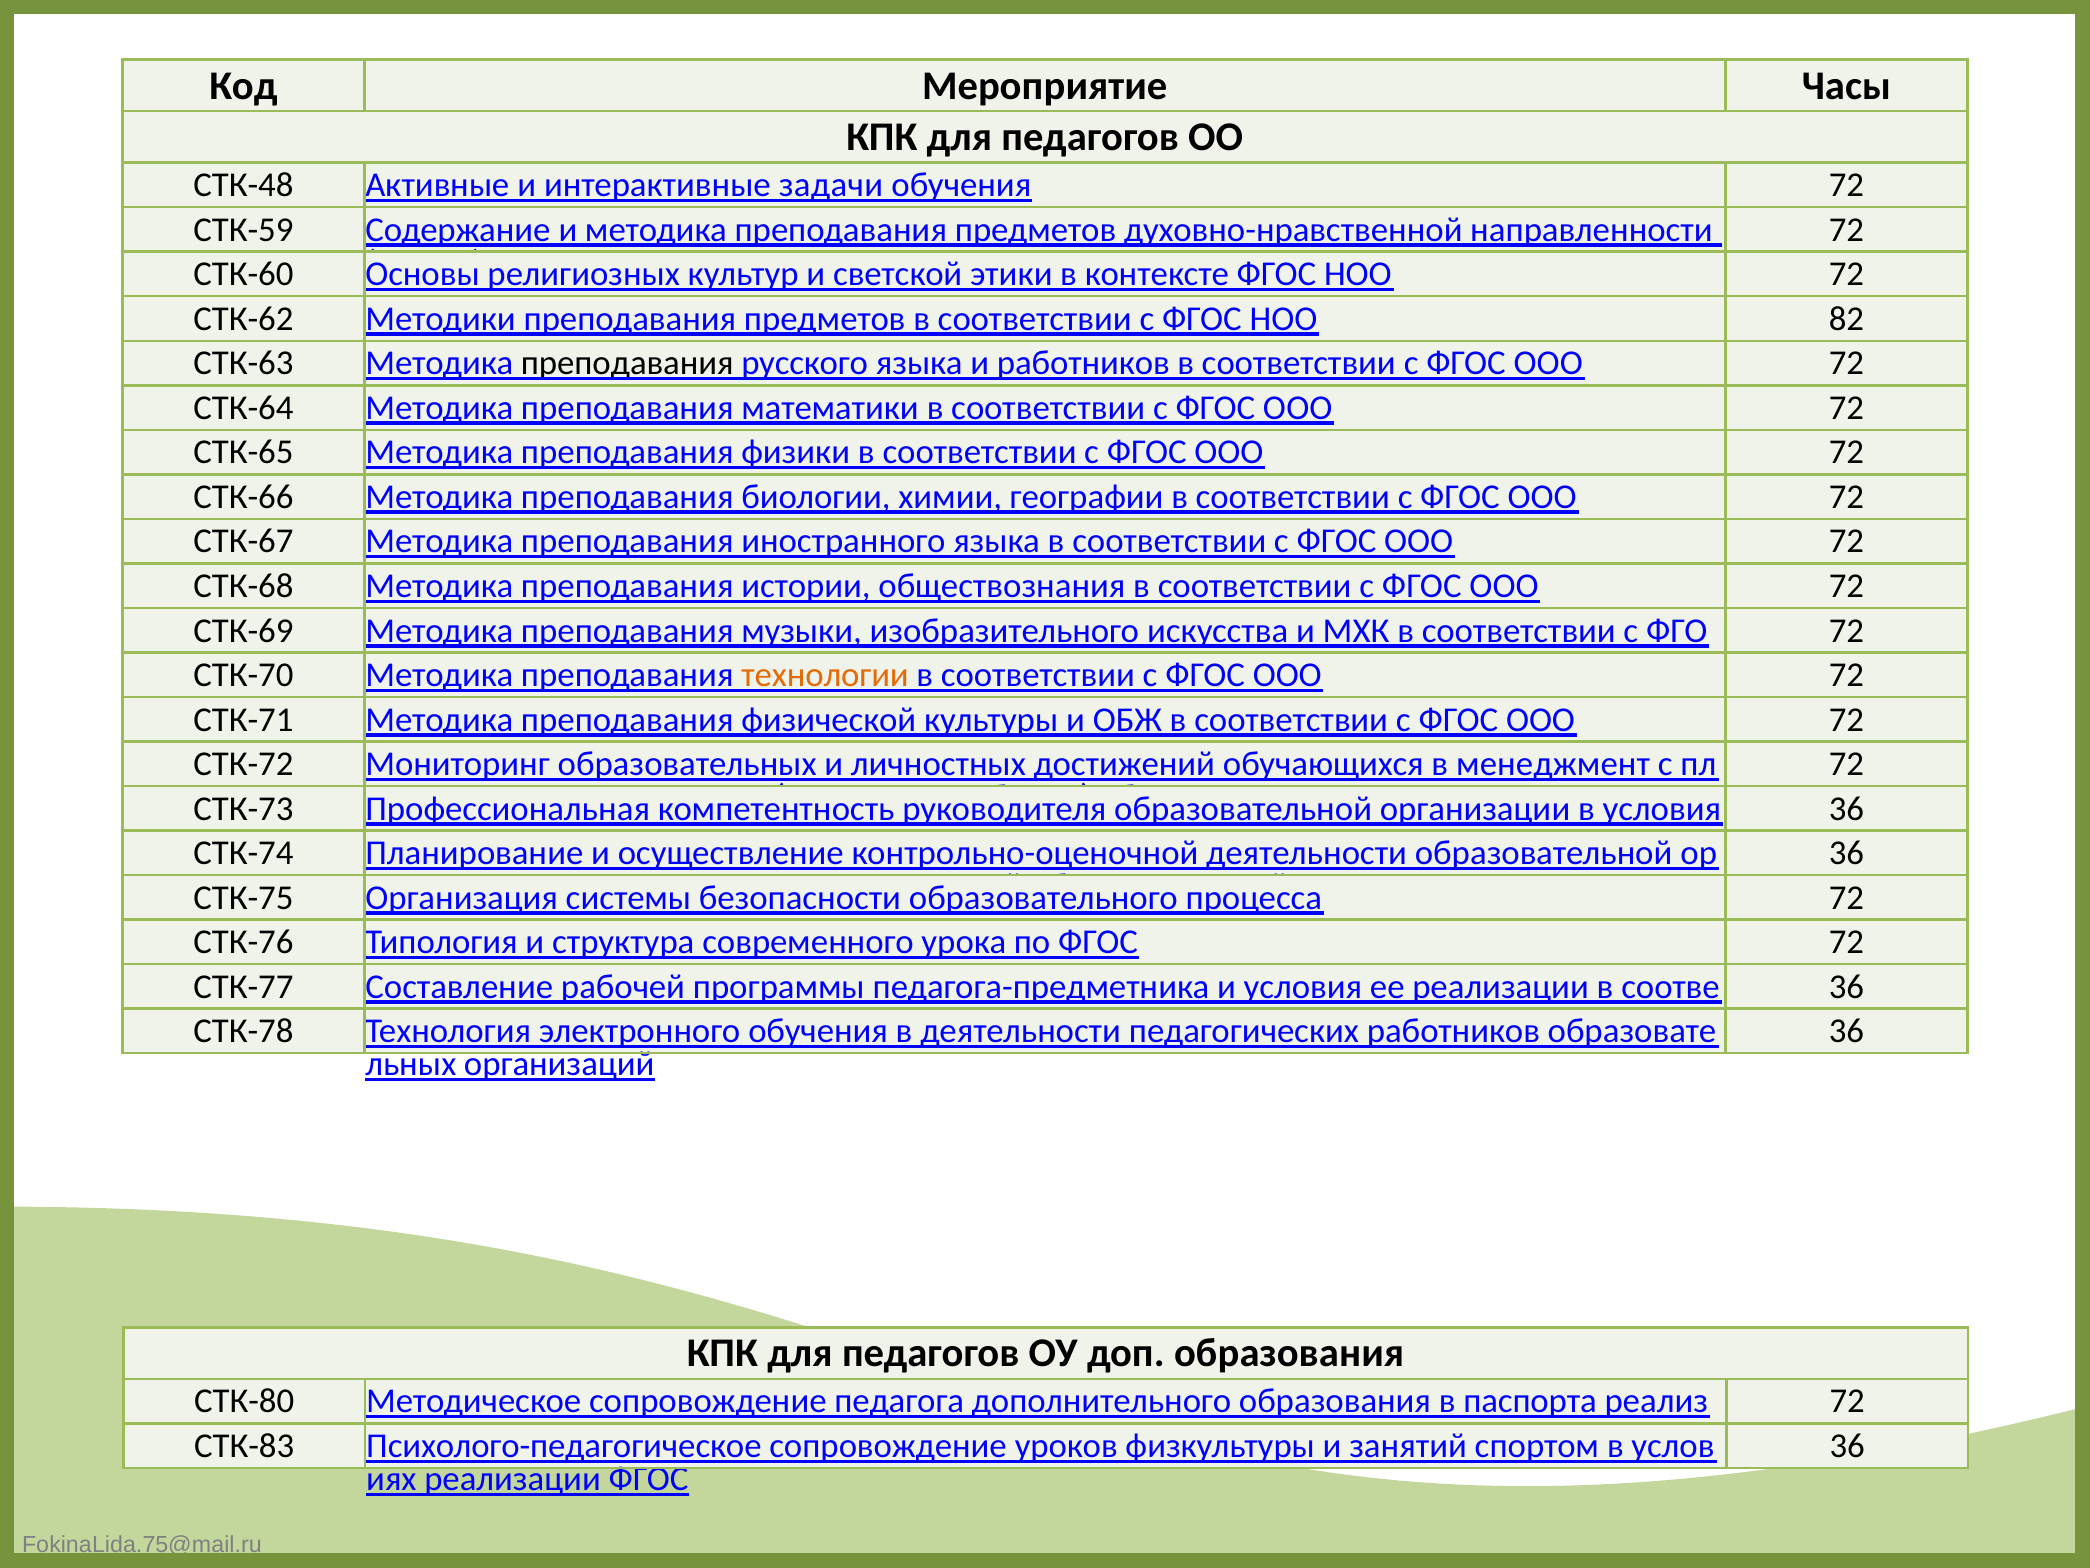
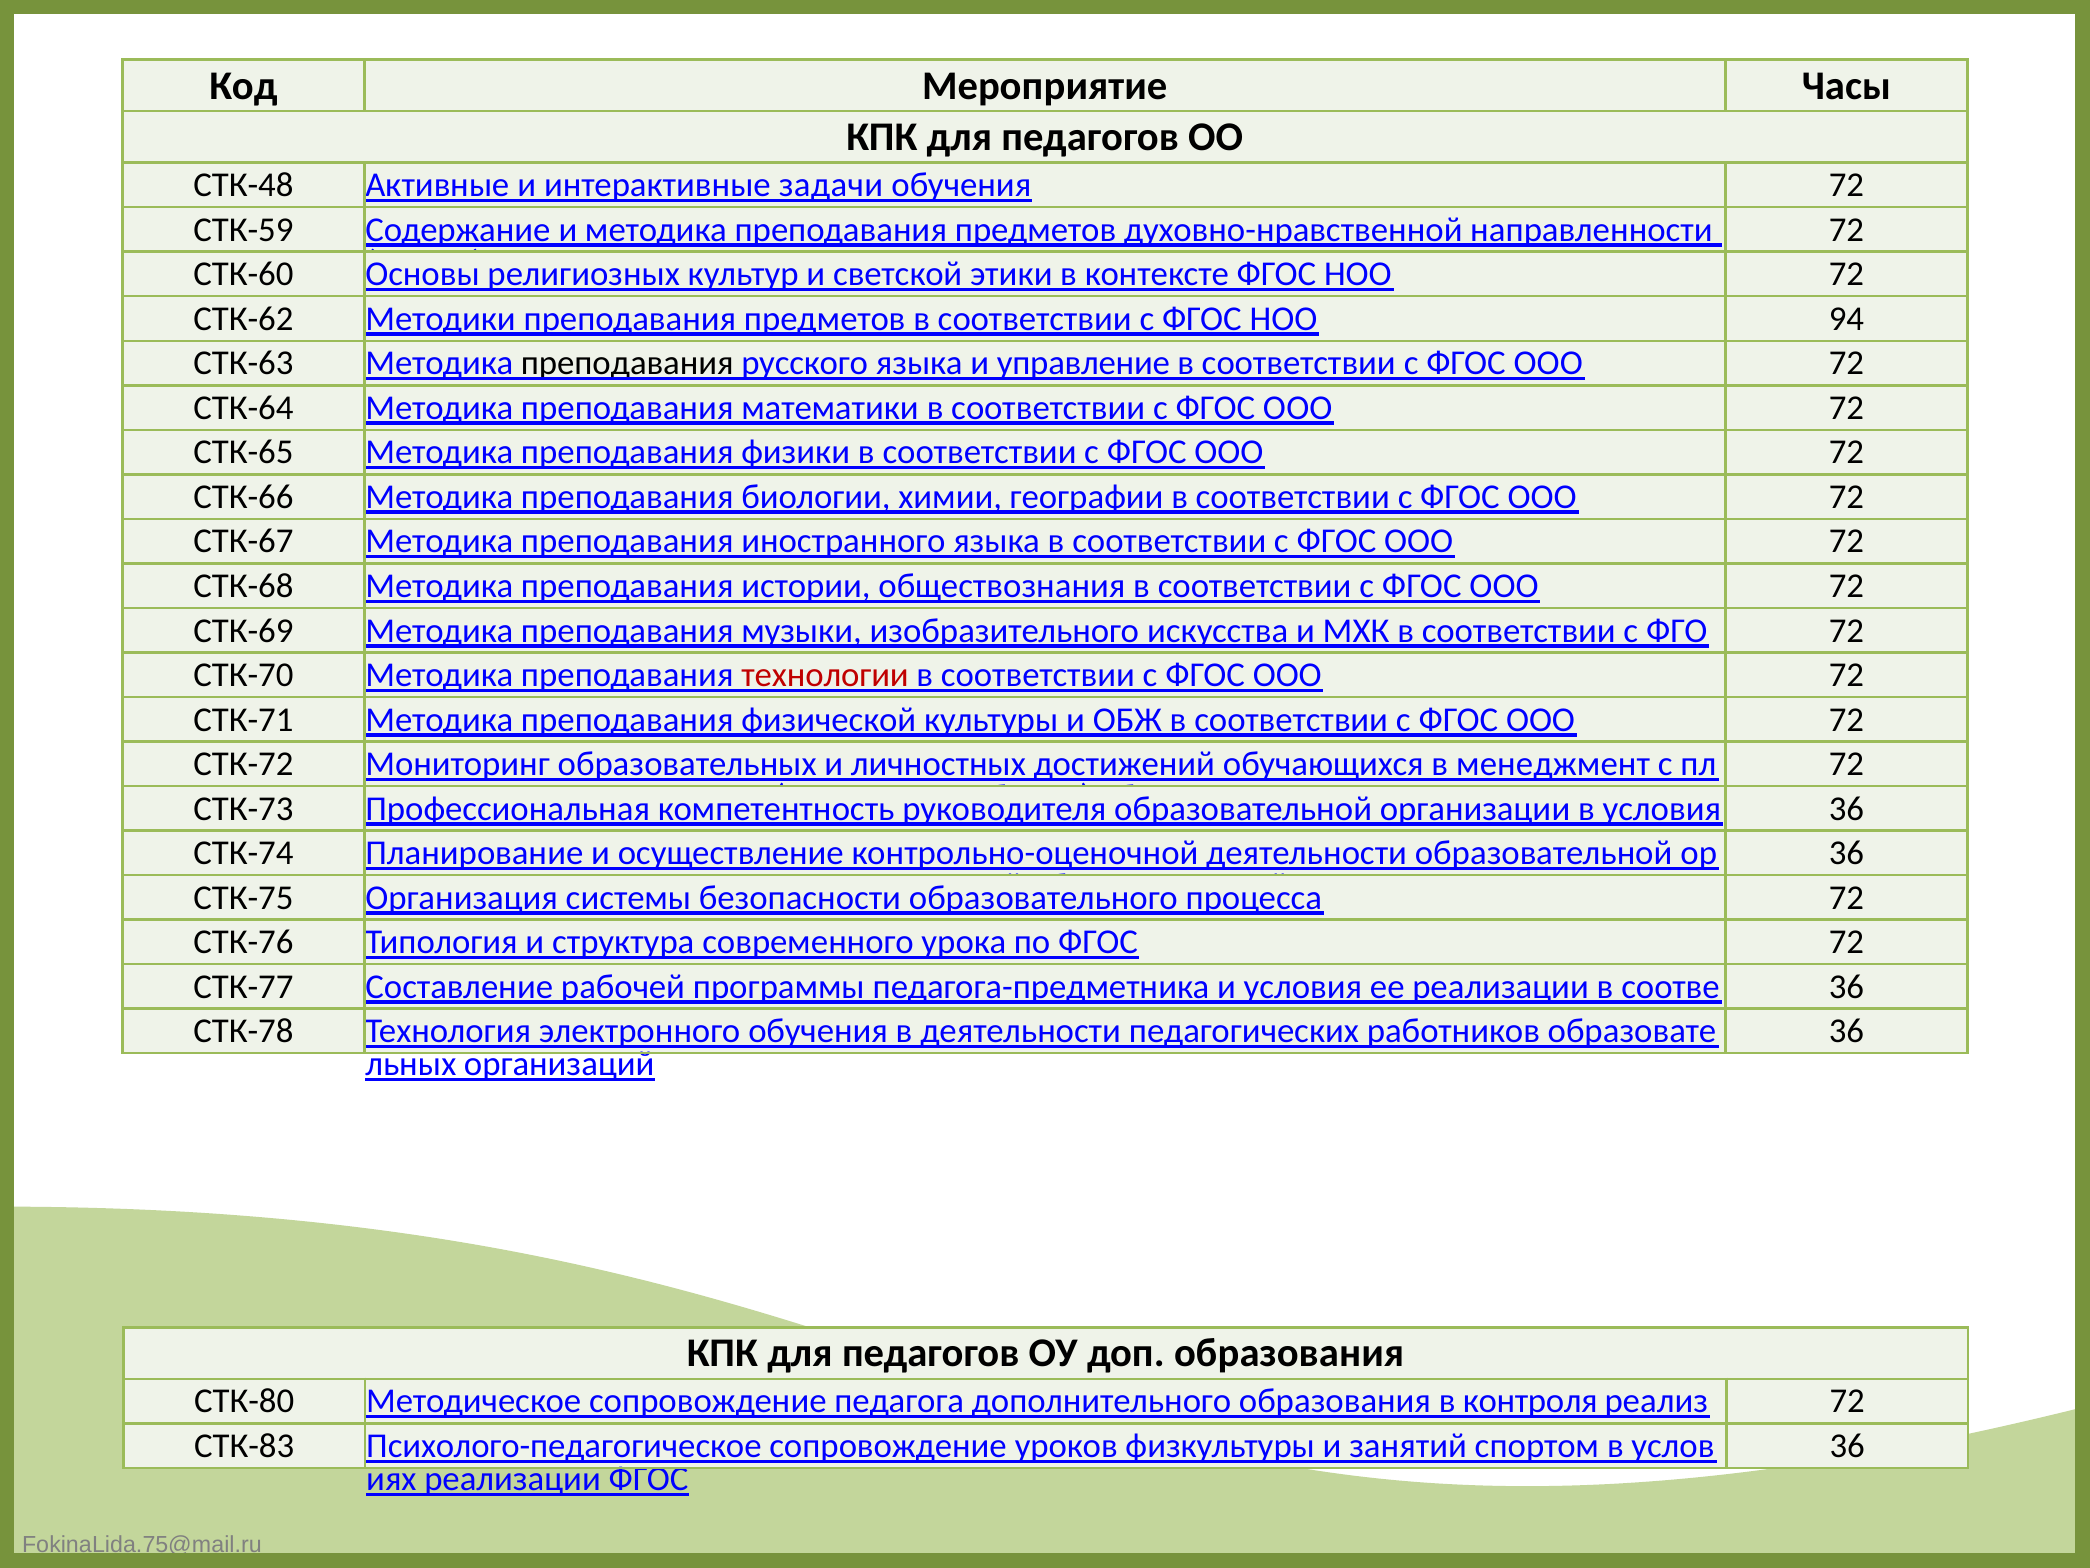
82: 82 -> 94 (1846, 319)
и работников: работников -> управление (1083, 363)
технологии colour: orange -> red (825, 675)
паспорта: паспорта -> контроля (1530, 1401)
